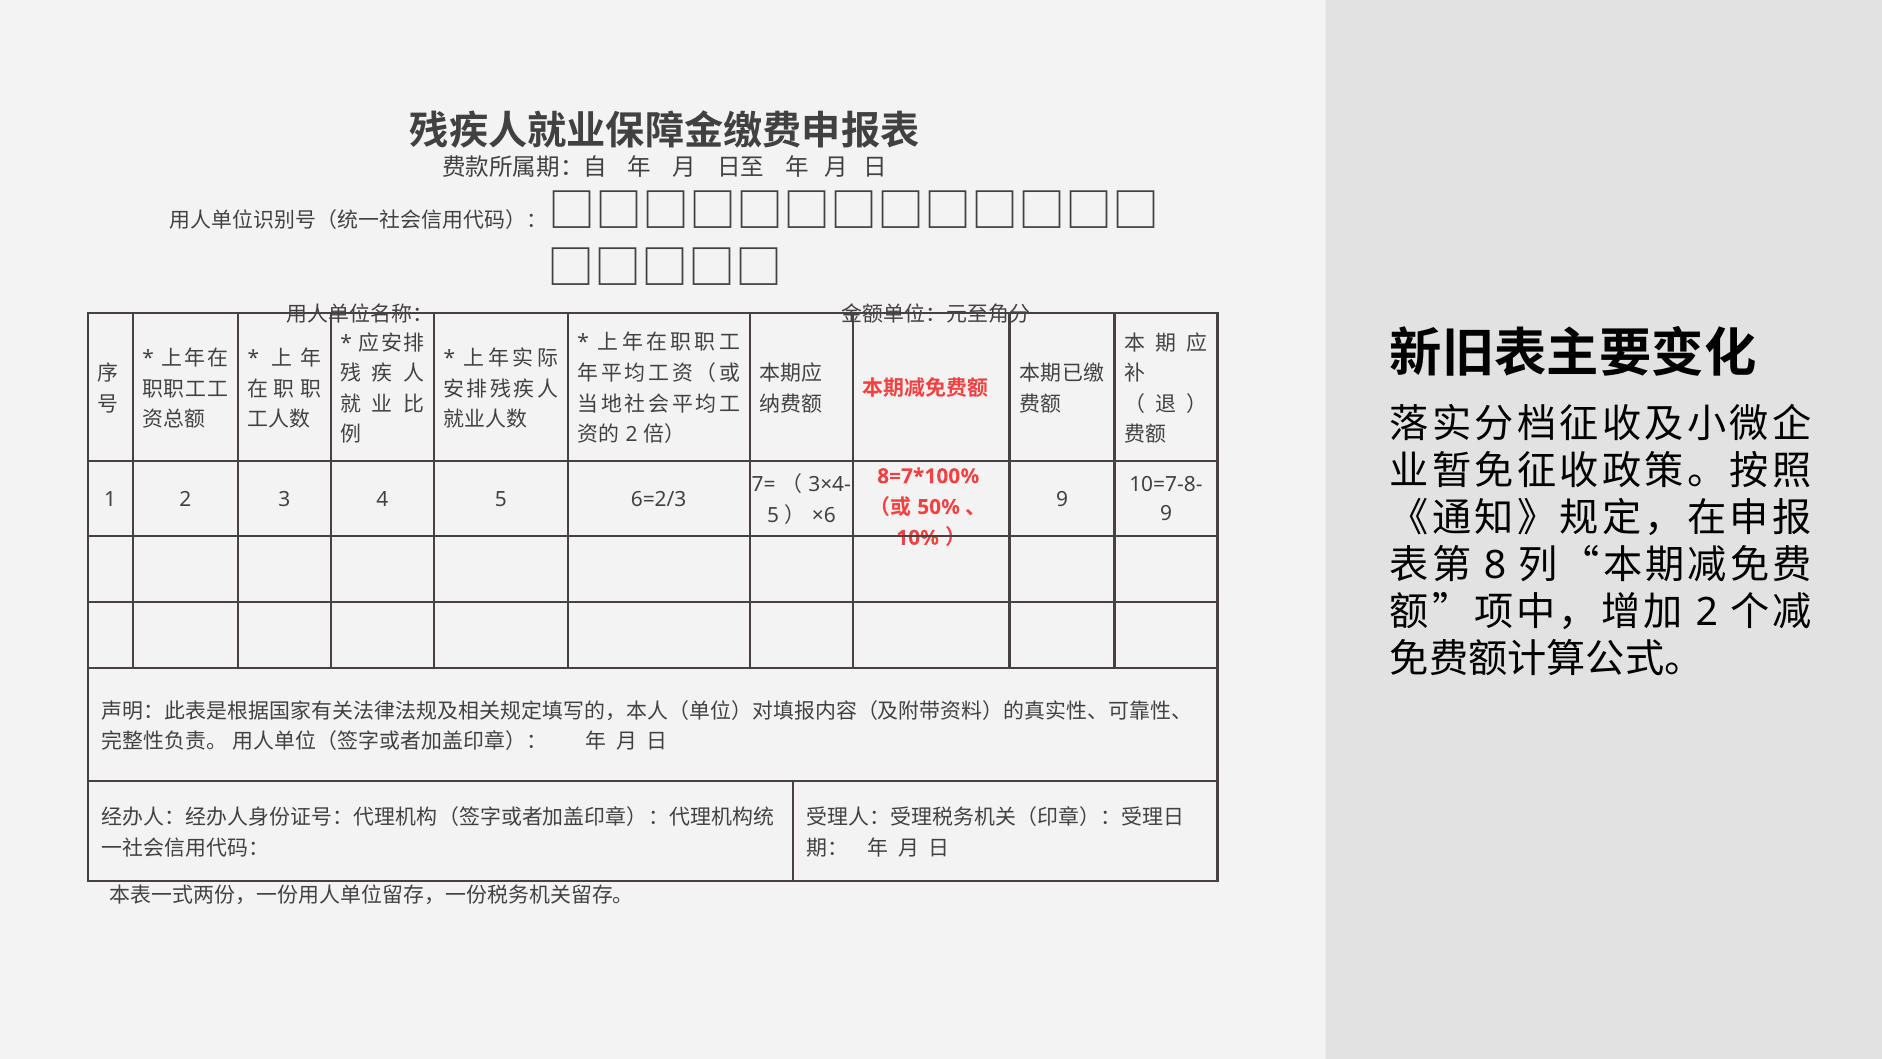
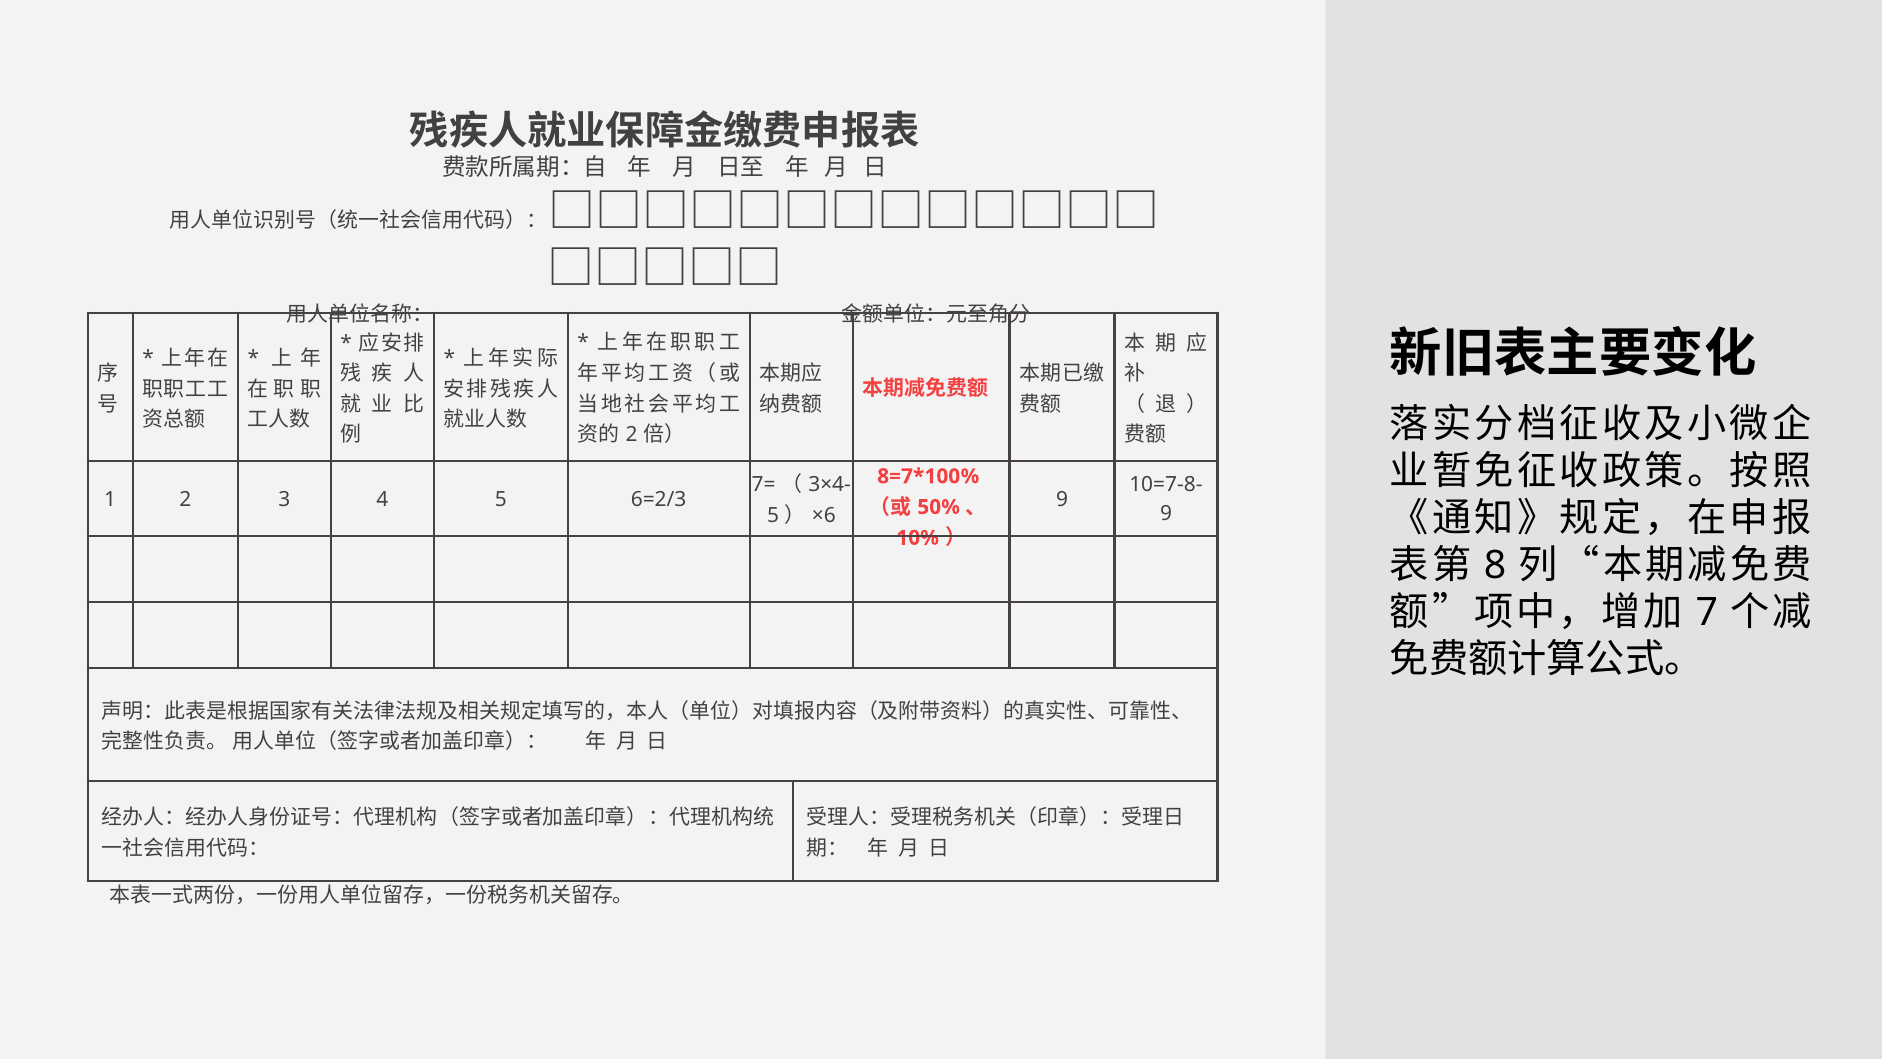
2: 2 -> 7 (1707, 612)
